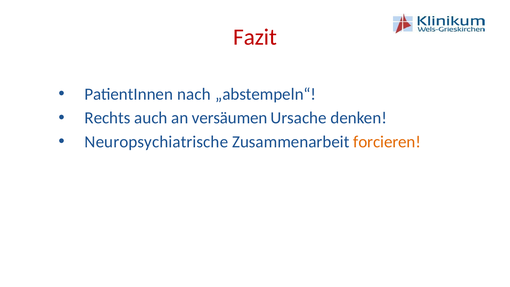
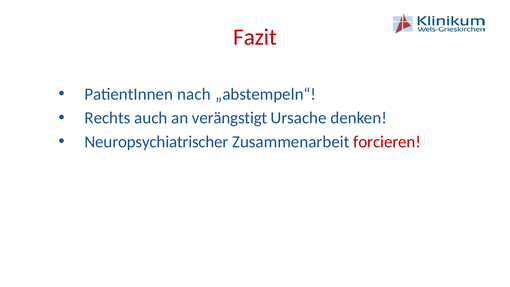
versäumen: versäumen -> verängstigt (230, 118)
Neuropsychiatrische: Neuropsychiatrische -> Neuropsychiatrischer (157, 142)
forcieren colour: orange -> red (387, 142)
